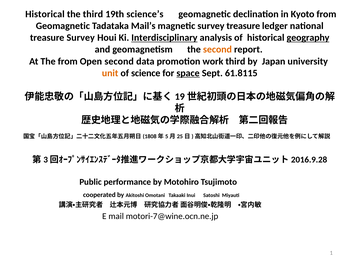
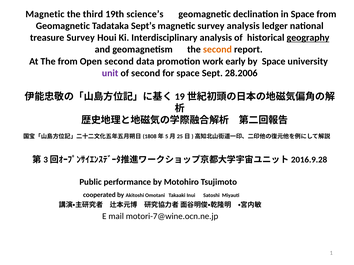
Historical: Historical -> Magnetic (45, 14)
in Kyoto: Kyoto -> Space (303, 14)
Mail’s: Mail’s -> Sept’s (143, 26)
survey treasure: treasure -> analysis (243, 26)
Interdisciplinary underline: present -> none (164, 38)
work third: third -> early (235, 61)
by Japan: Japan -> Space (274, 61)
unit colour: orange -> purple (110, 73)
of science: science -> second (146, 73)
space underline: present -> none (188, 73)
61.8115: 61.8115 -> 28.2006 (241, 73)
